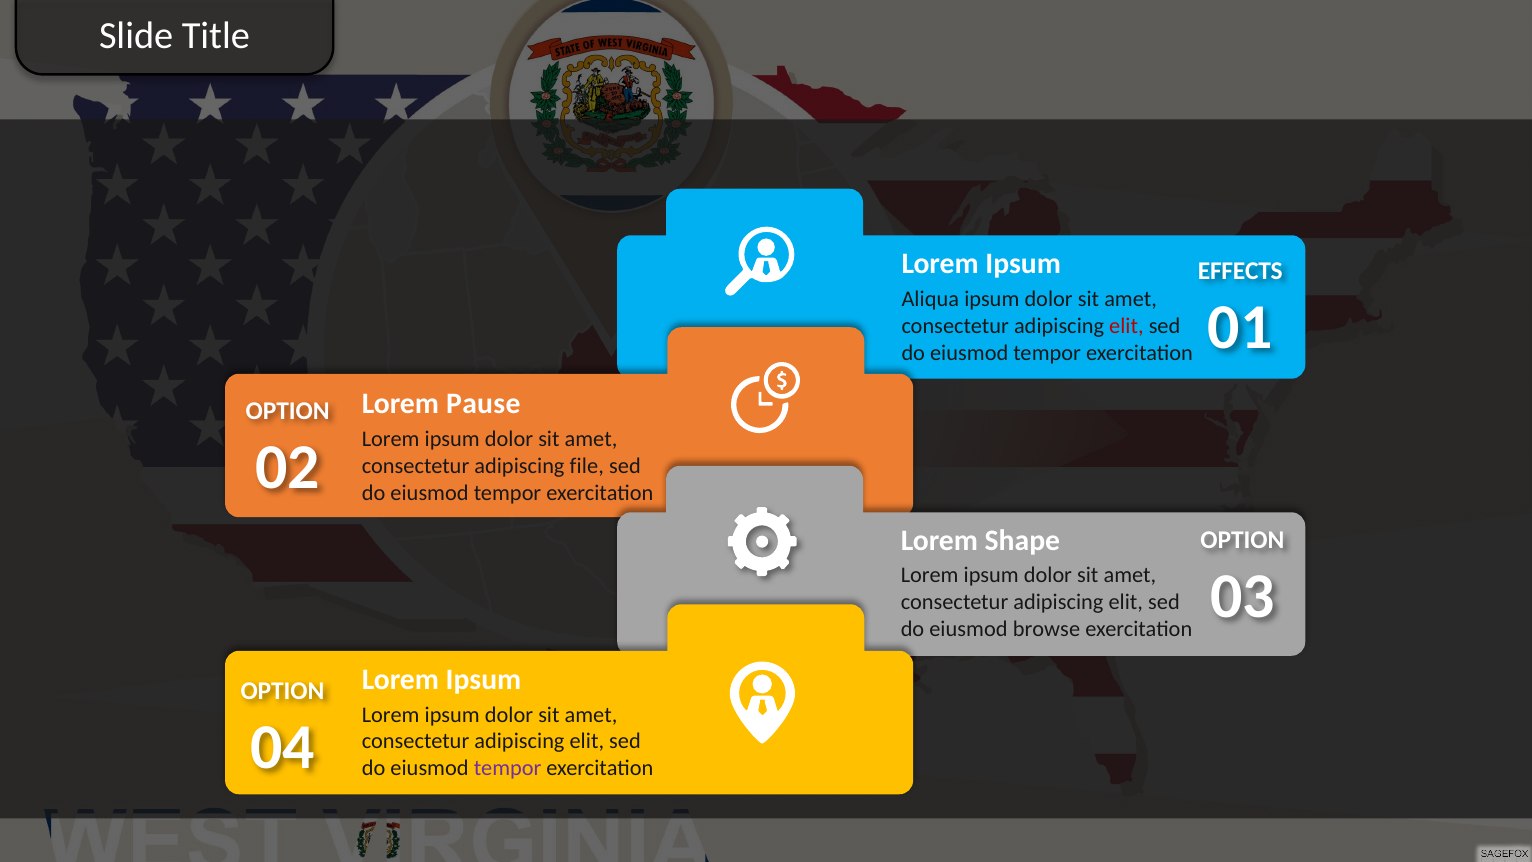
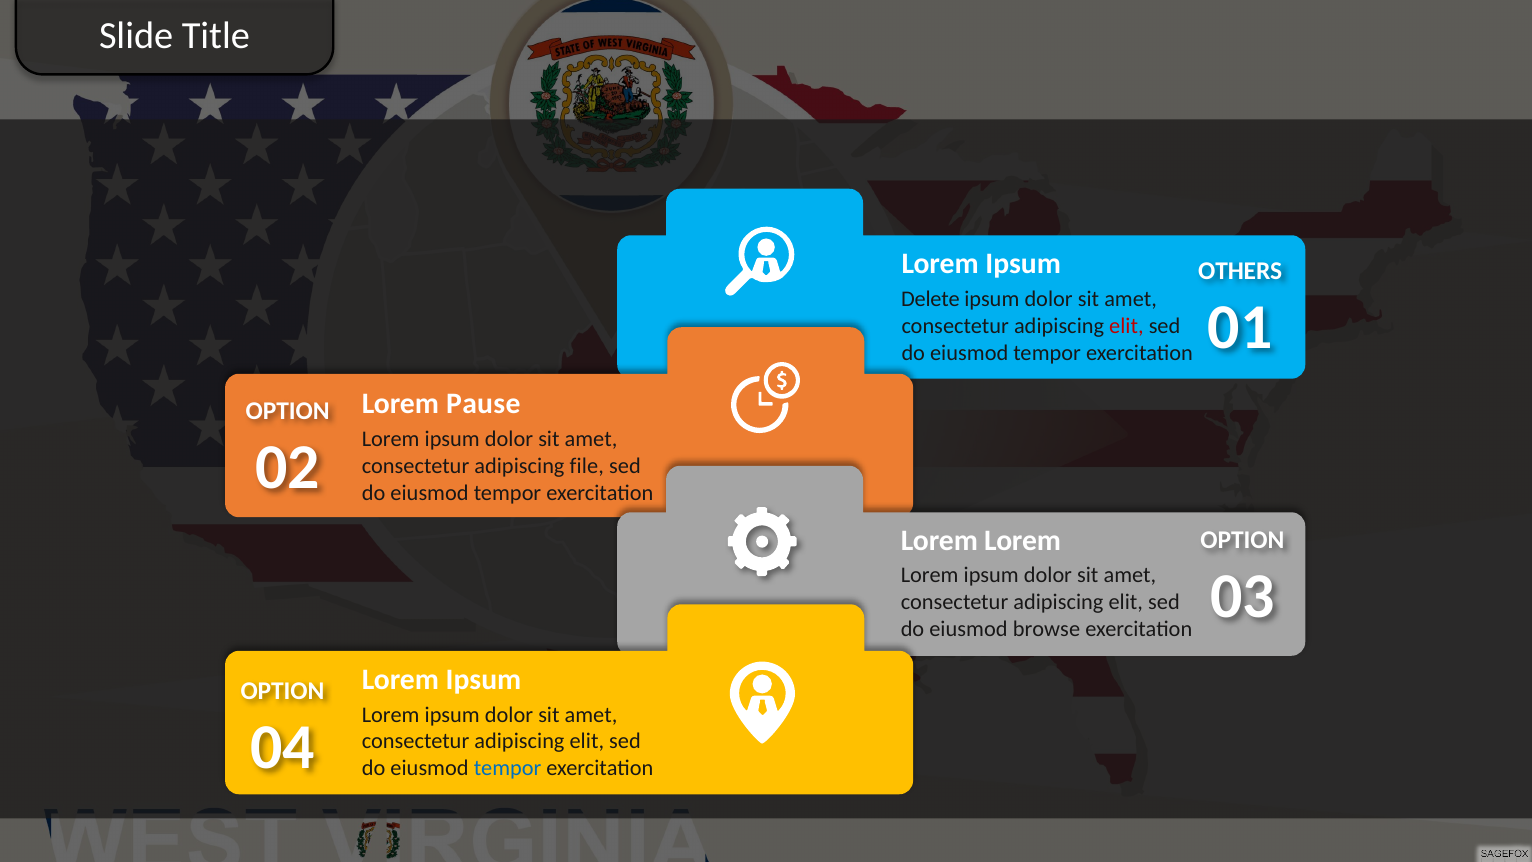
EFFECTS: EFFECTS -> OTHERS (1240, 271)
Aliqua: Aliqua -> Delete (930, 299)
Shape: Shape -> Lorem (1023, 540)
tempor colour: purple -> blue (508, 768)
